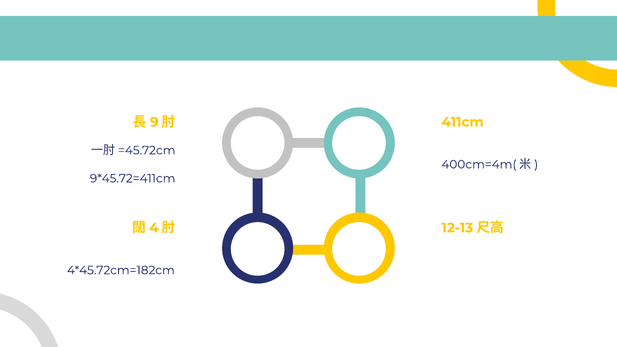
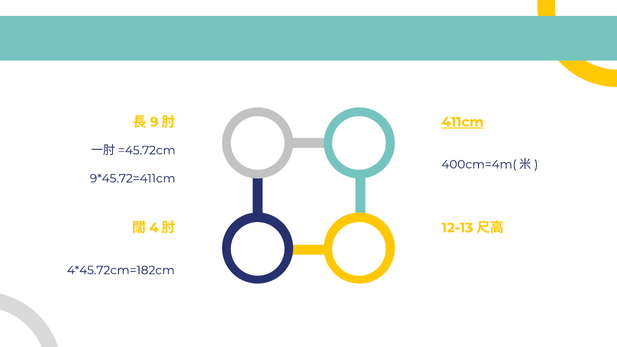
411cm underline: none -> present (463, 122)
